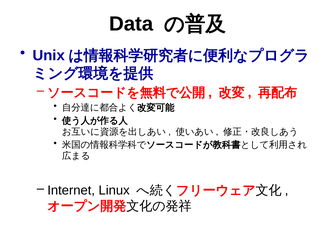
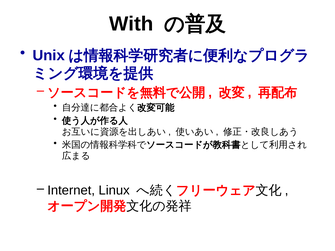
Data: Data -> With (131, 24)
